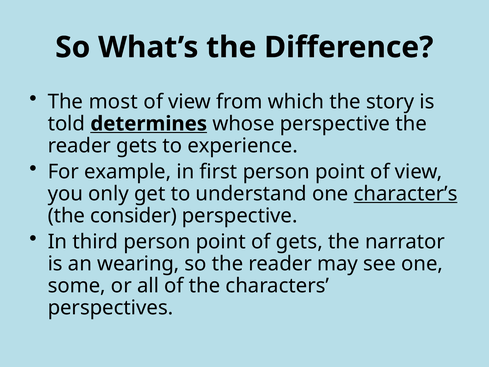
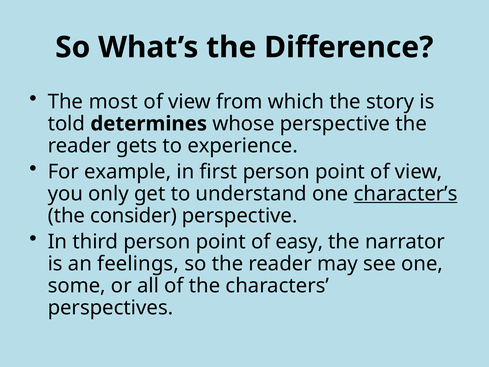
determines underline: present -> none (149, 124)
of gets: gets -> easy (299, 242)
wearing: wearing -> feelings (138, 264)
